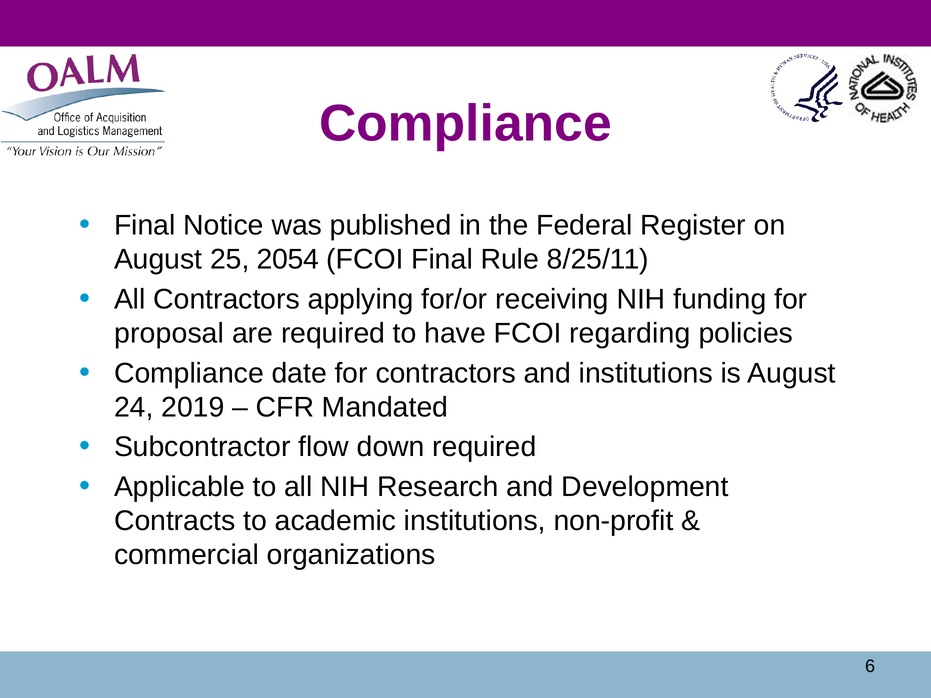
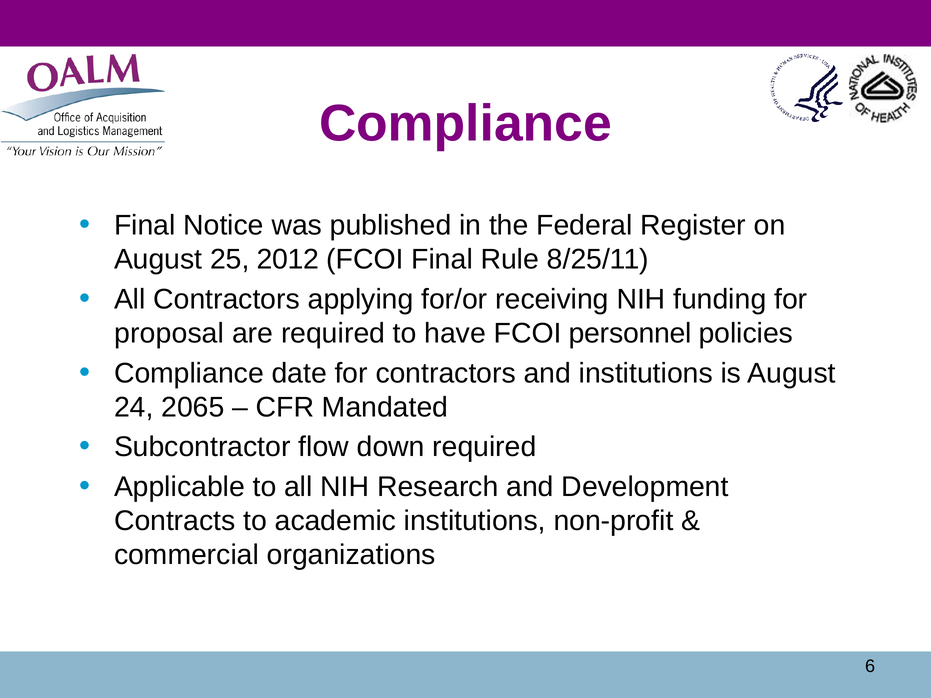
2054: 2054 -> 2012 (288, 260)
regarding: regarding -> personnel (630, 333)
2019: 2019 -> 2065 (193, 407)
